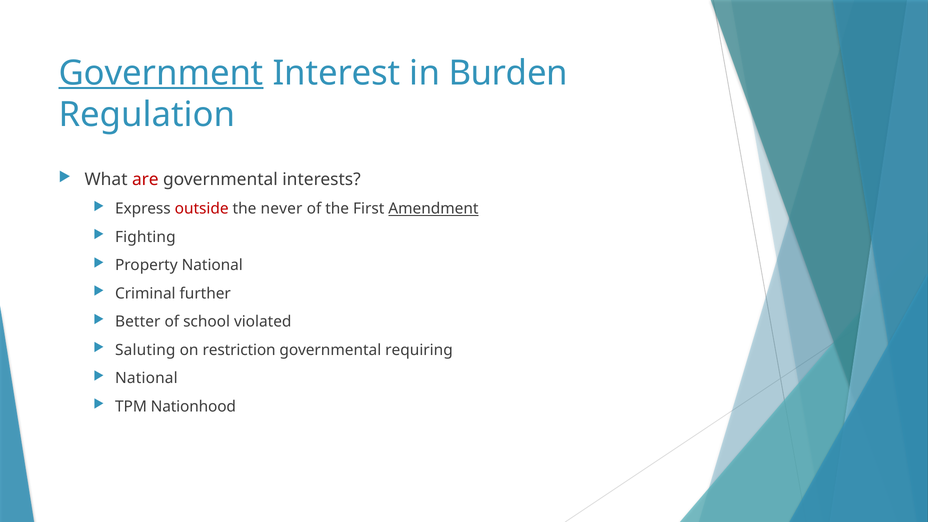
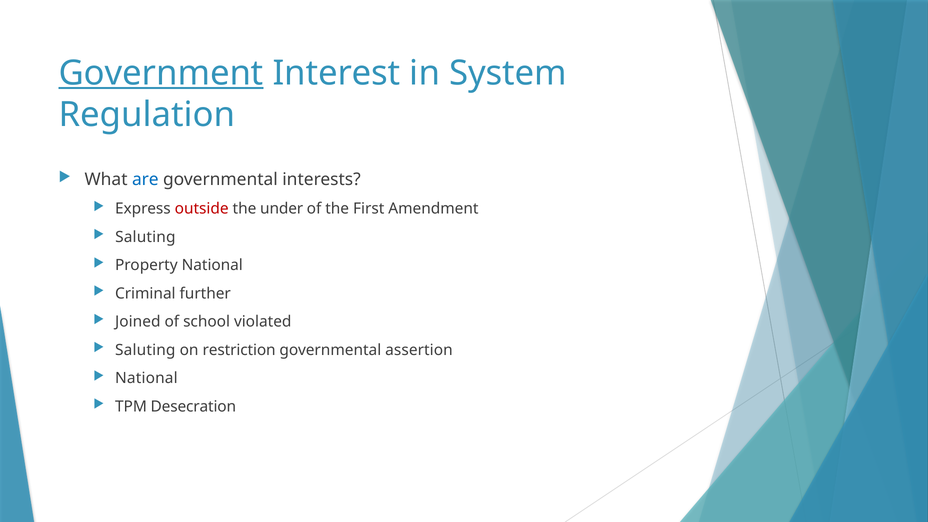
Burden: Burden -> System (508, 73)
are colour: red -> blue (145, 180)
never: never -> under (282, 209)
Amendment underline: present -> none (433, 209)
Fighting: Fighting -> Saluting (145, 237)
Better: Better -> Joined (138, 322)
requiring: requiring -> assertion (419, 350)
Nationhood: Nationhood -> Desecration (193, 406)
